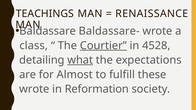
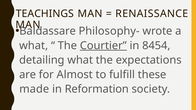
Baldassare-: Baldassare- -> Philosophy- (109, 31)
class: class -> what (34, 46)
4528: 4528 -> 8454 (156, 46)
what underline: present -> none (80, 60)
wrote: wrote -> made (34, 89)
